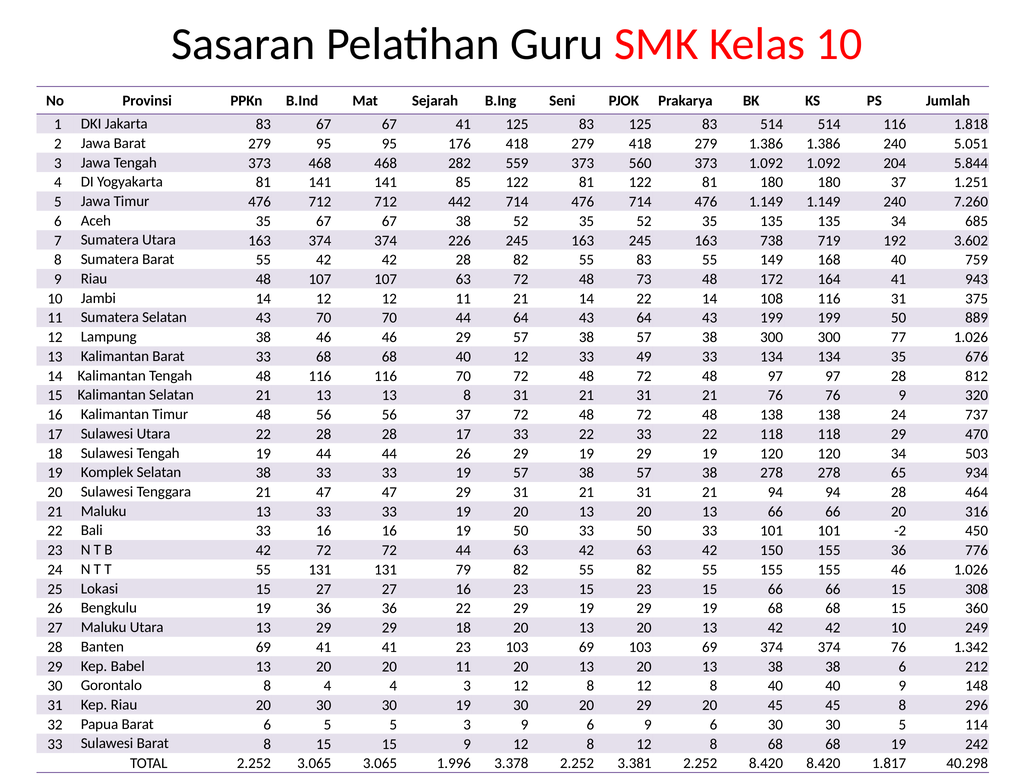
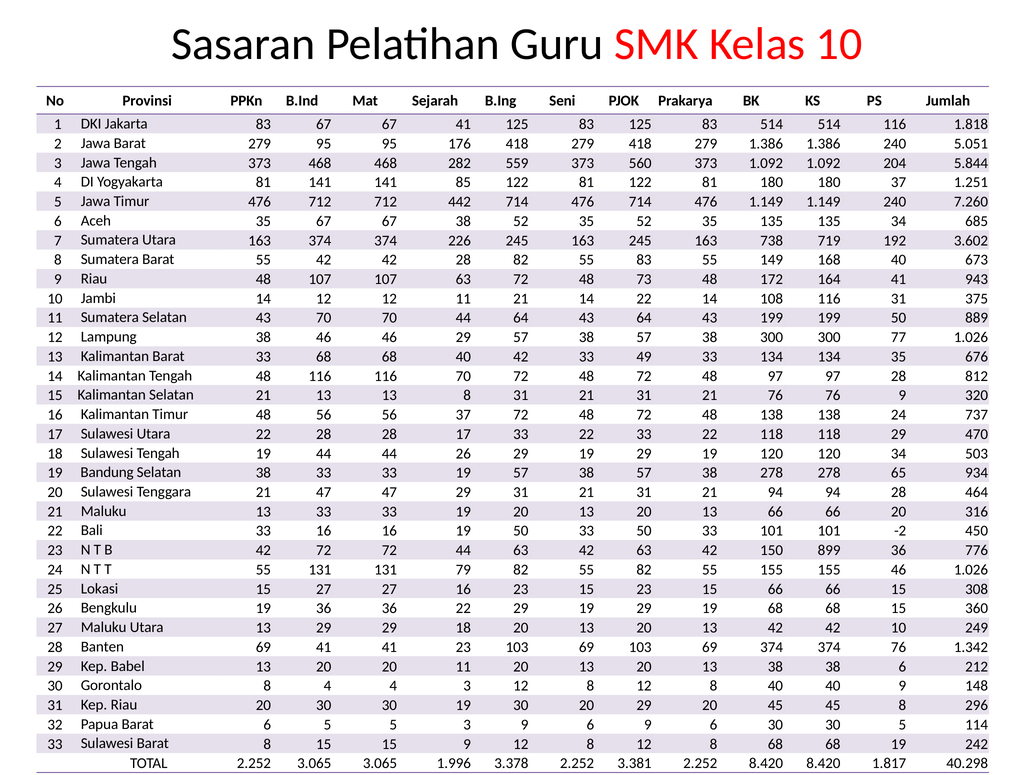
759: 759 -> 673 (977, 260)
40 12: 12 -> 42 (521, 357)
Komplek: Komplek -> Bandung (107, 473)
150 155: 155 -> 899 (829, 551)
